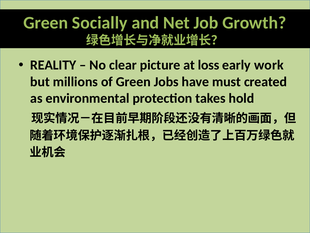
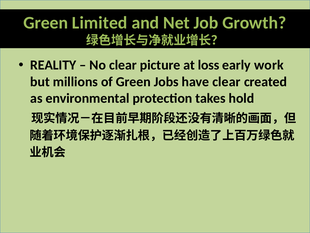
Socially: Socially -> Limited (100, 23)
have must: must -> clear (226, 82)
